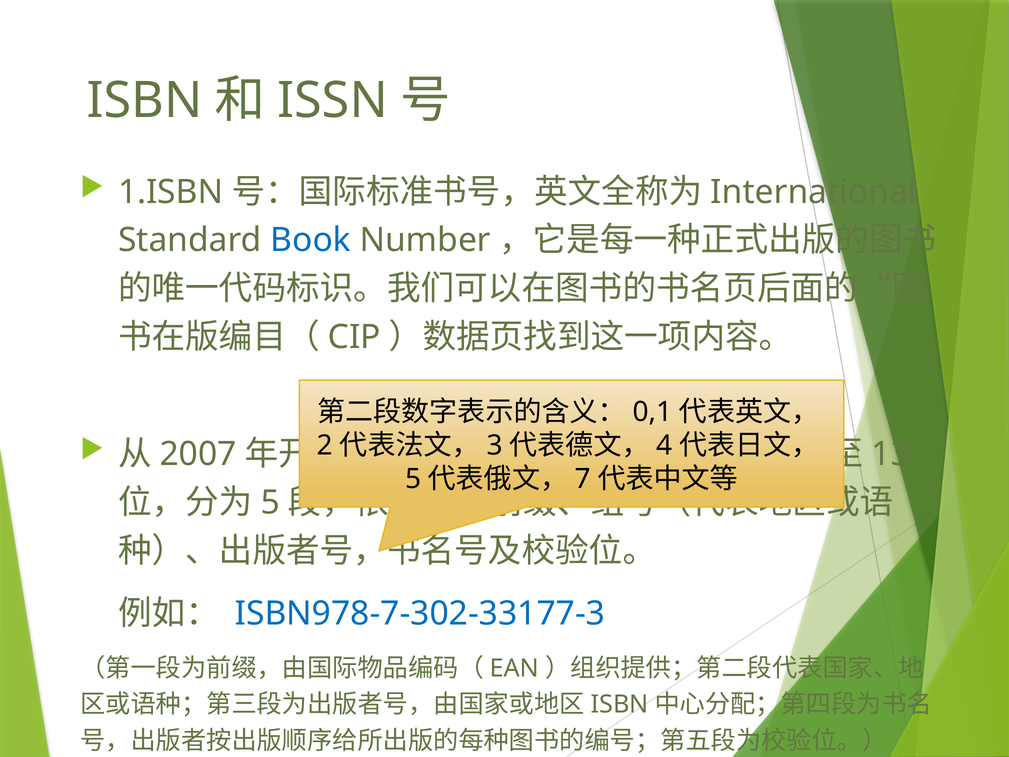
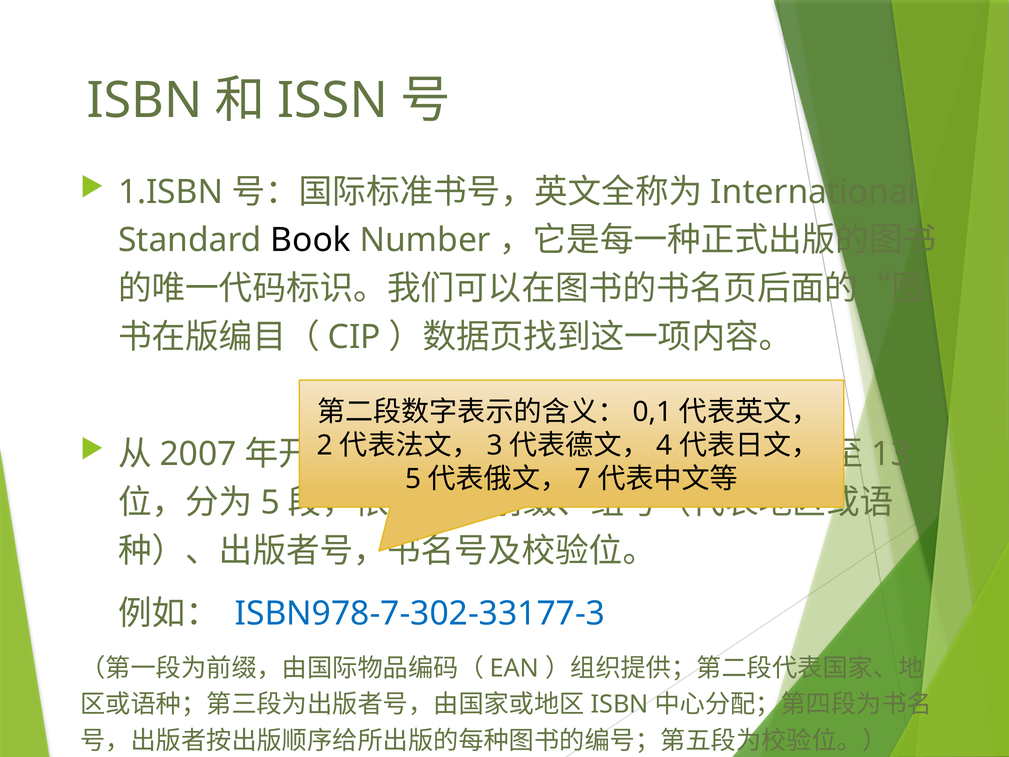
Book colour: blue -> black (311, 240)
